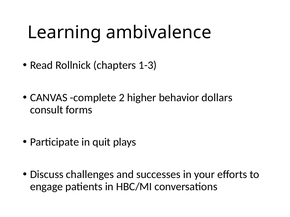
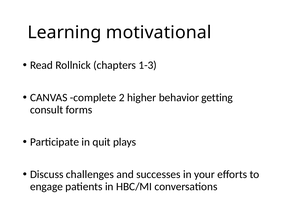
ambivalence: ambivalence -> motivational (159, 32)
dollars: dollars -> getting (217, 98)
